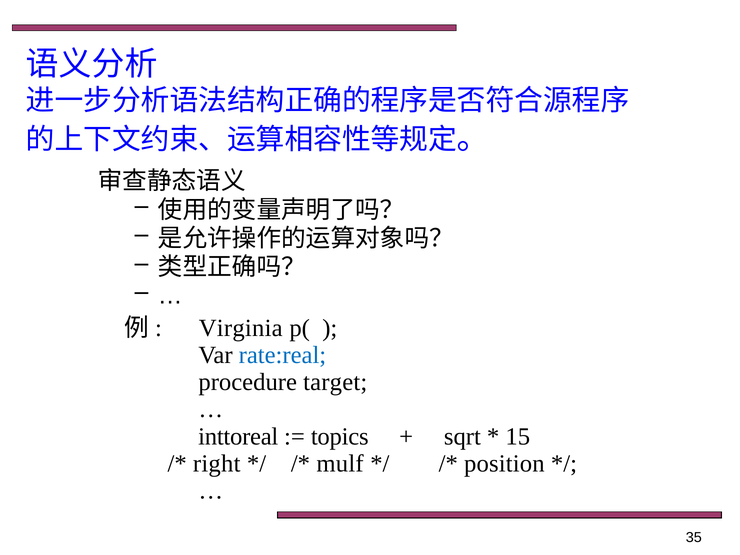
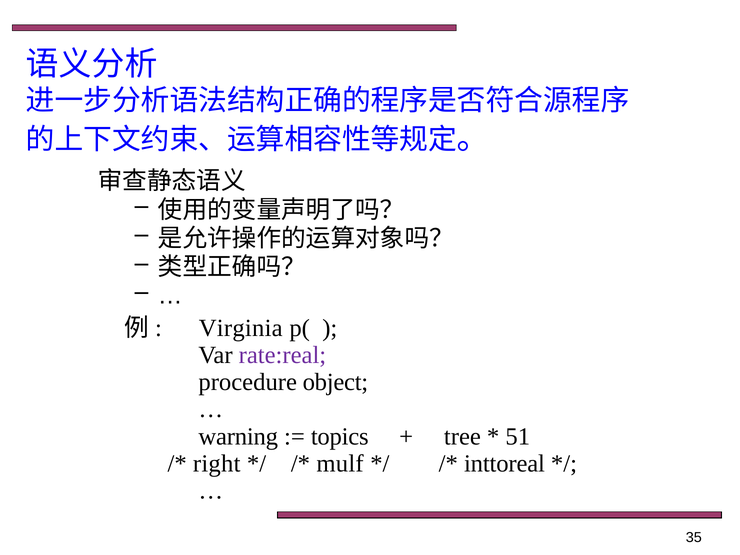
rate:real colour: blue -> purple (282, 355)
target: target -> object (335, 382)
inttoreal: inttoreal -> warning (238, 436)
sqrt: sqrt -> tree (462, 436)
15: 15 -> 51 (518, 436)
position: position -> inttoreal (505, 464)
